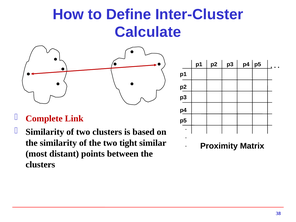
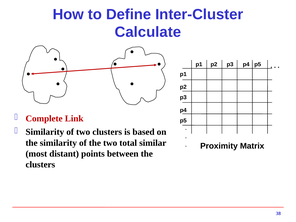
tight: tight -> total (128, 143)
